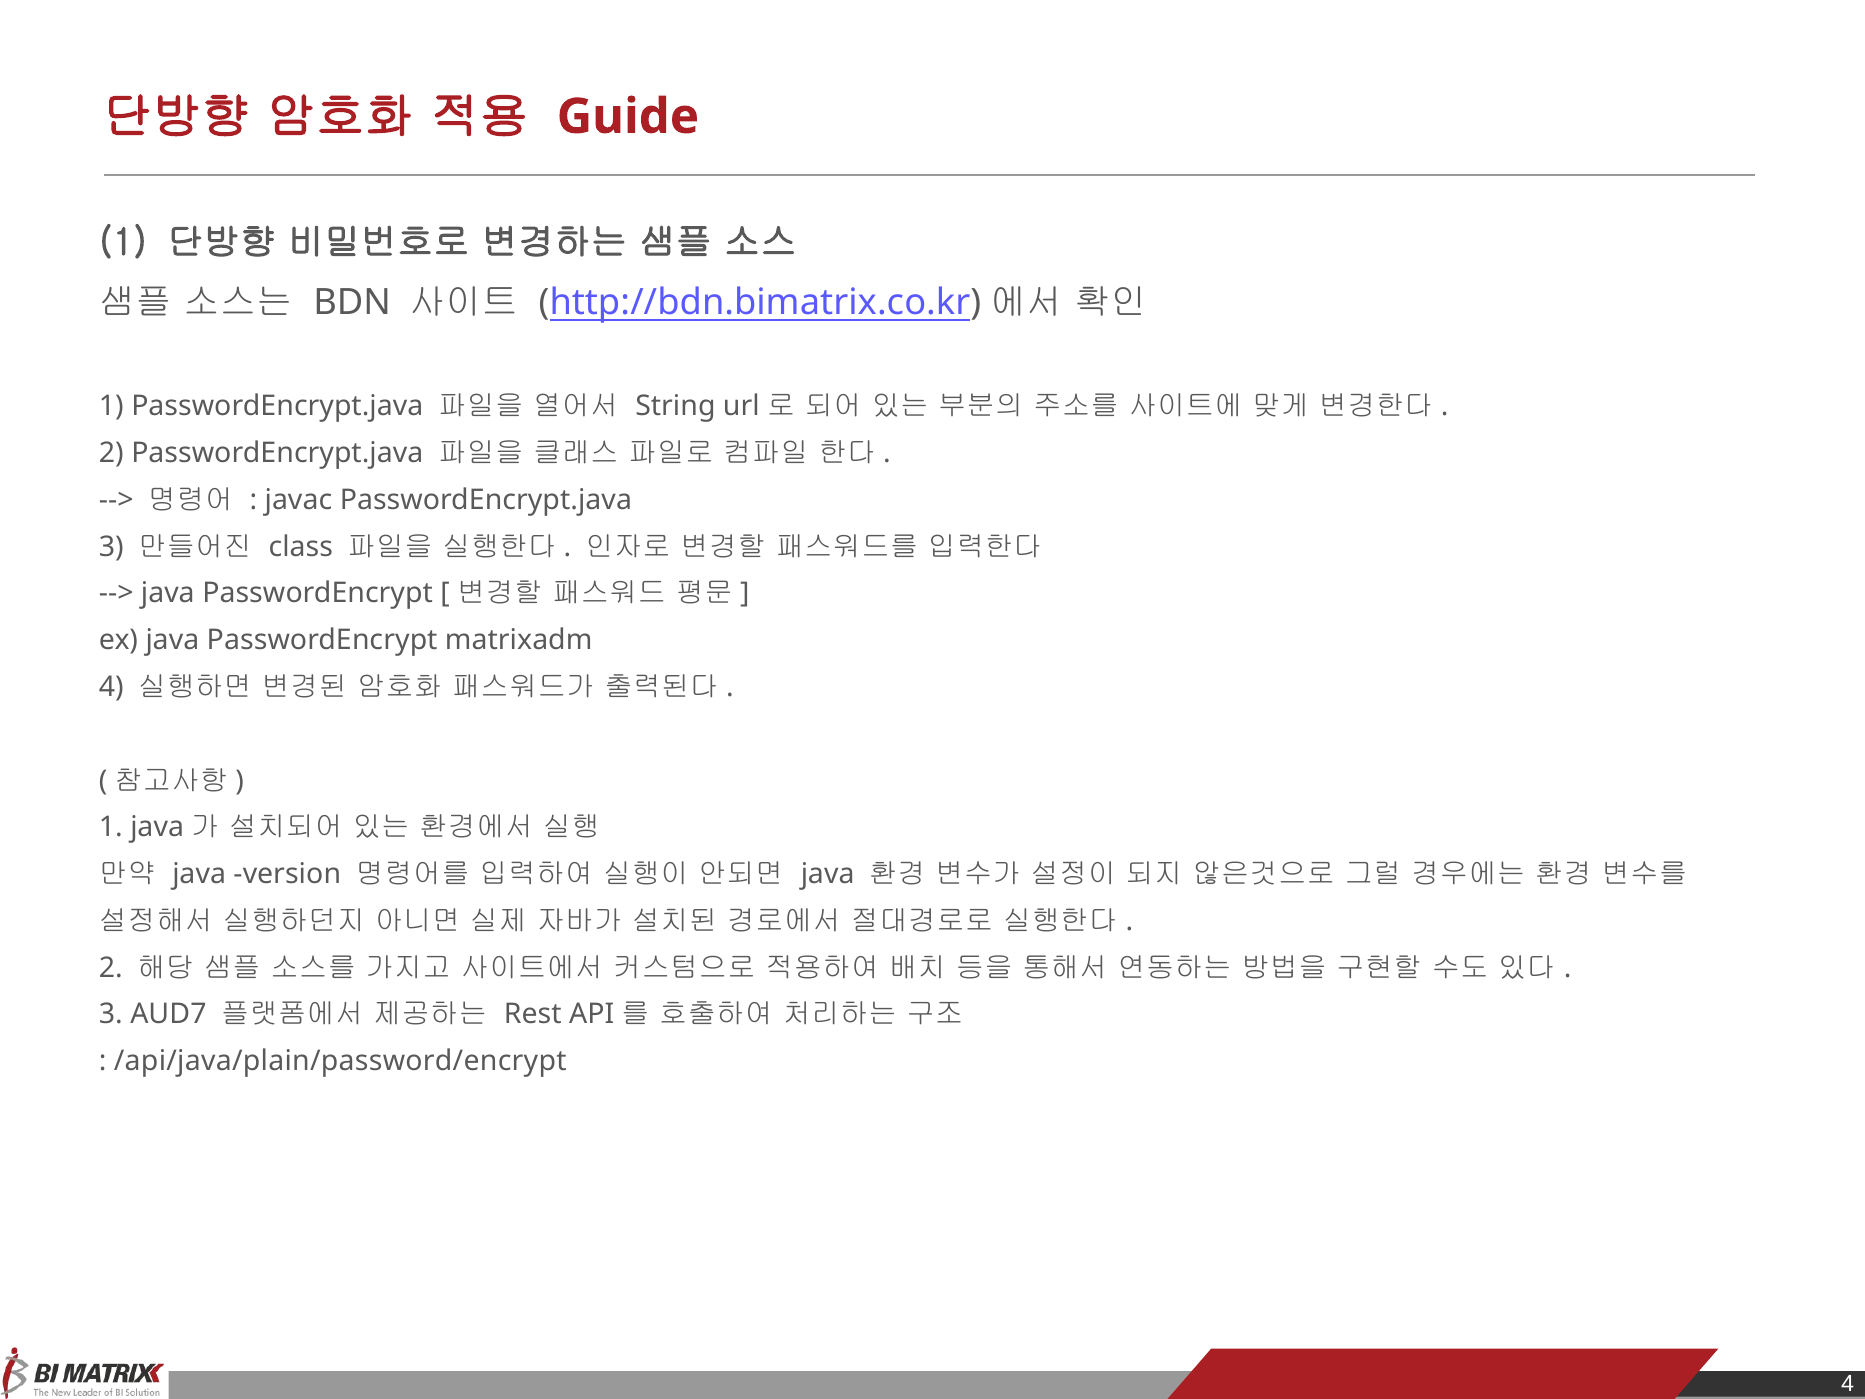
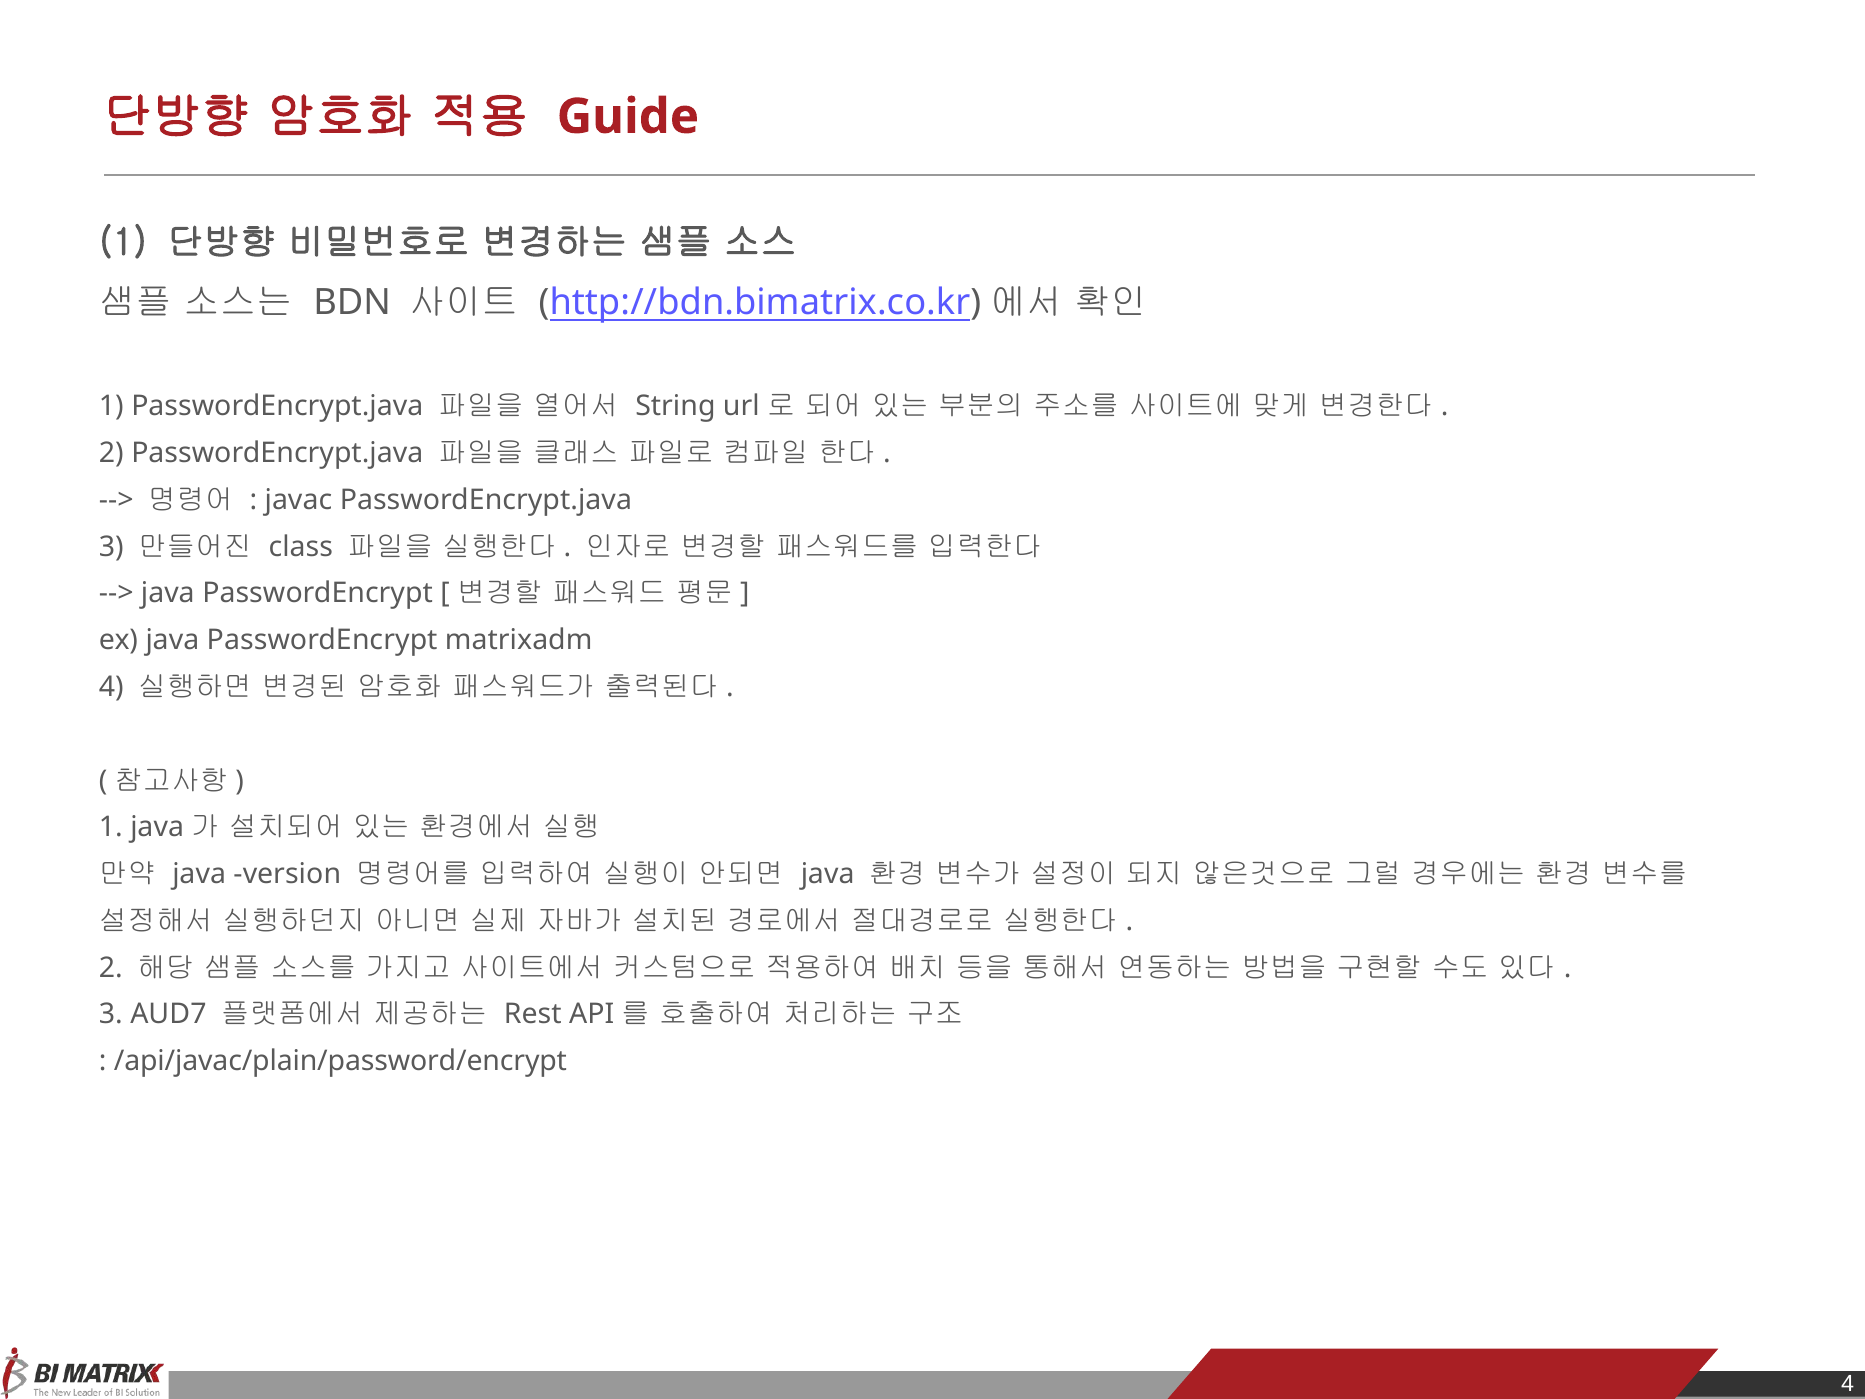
/api/java/plain/password/encrypt: /api/java/plain/password/encrypt -> /api/javac/plain/password/encrypt (340, 1061)
